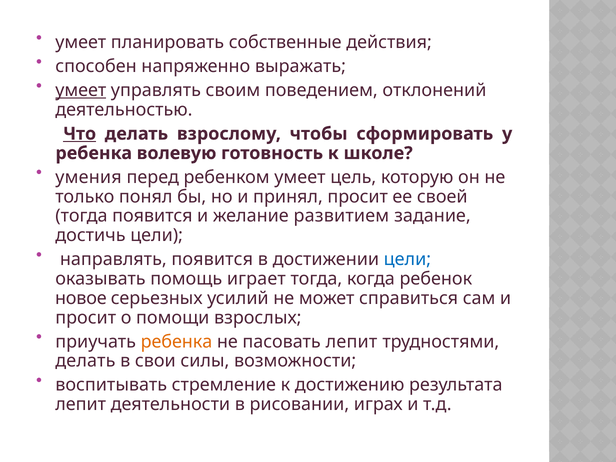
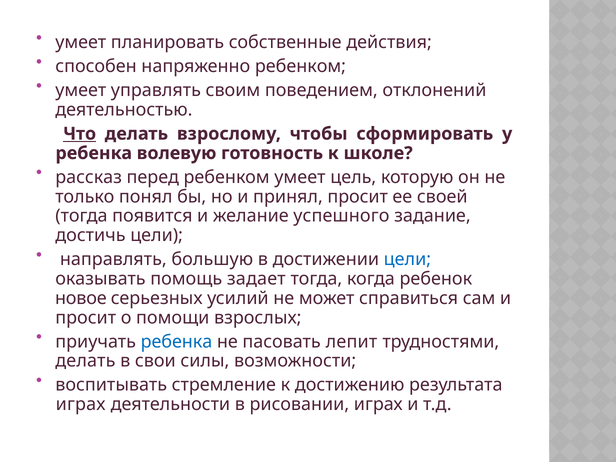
напряженно выражать: выражать -> ребенком (300, 66)
умеет underline: present -> none (81, 90)
умения: умения -> рассказ (89, 177)
развитием: развитием -> успешного (341, 216)
направлять появится: появится -> большую (212, 259)
играет: играет -> задает (256, 279)
ребенка colour: orange -> blue (176, 342)
лепит: лепит -> играх (81, 404)
